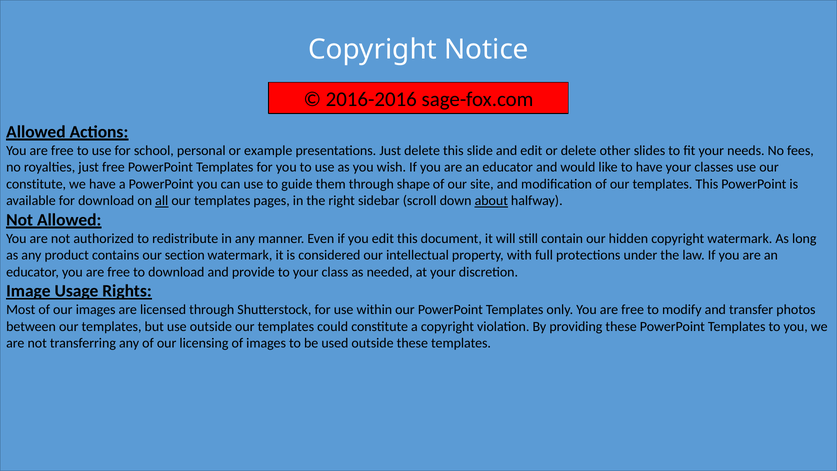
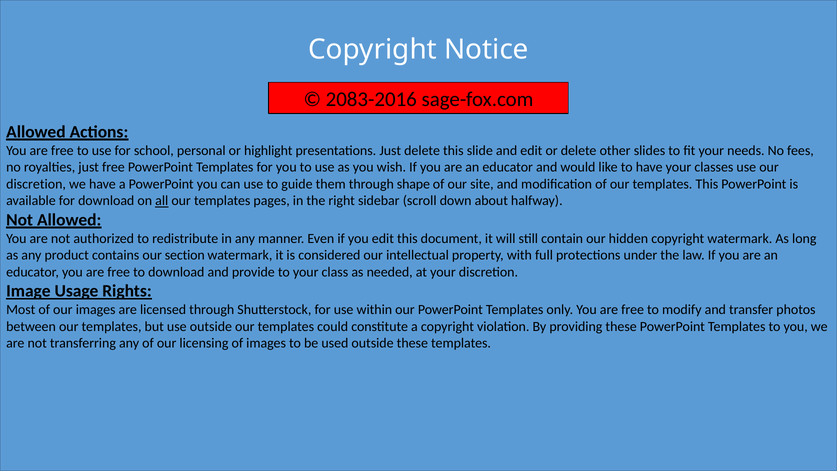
2016-2016: 2016-2016 -> 2083-2016 (371, 99)
example: example -> highlight (268, 151)
constitute: constitute -> discretion (36, 184)
about underline: present -> none (491, 201)
